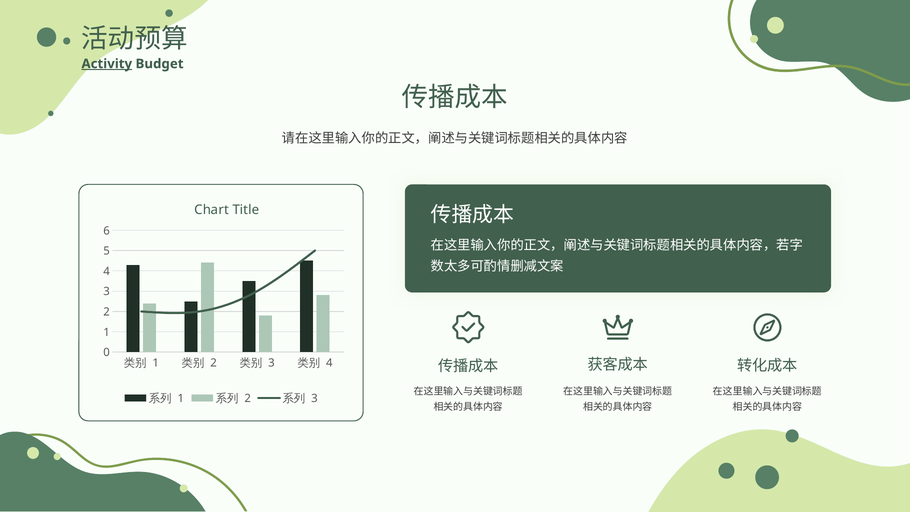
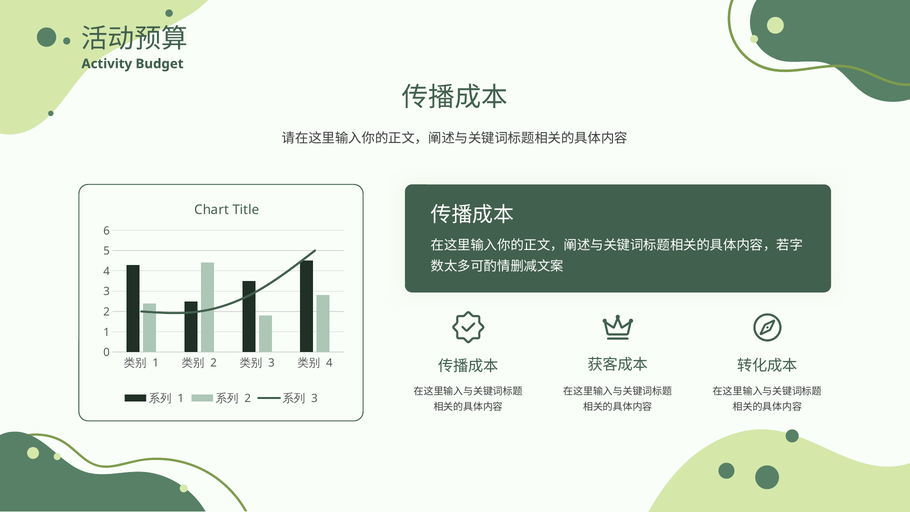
Activity underline: present -> none (107, 64)
